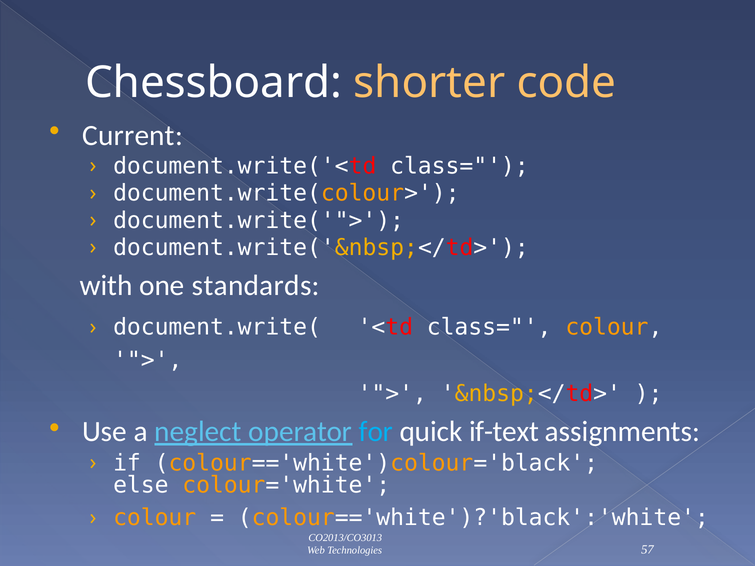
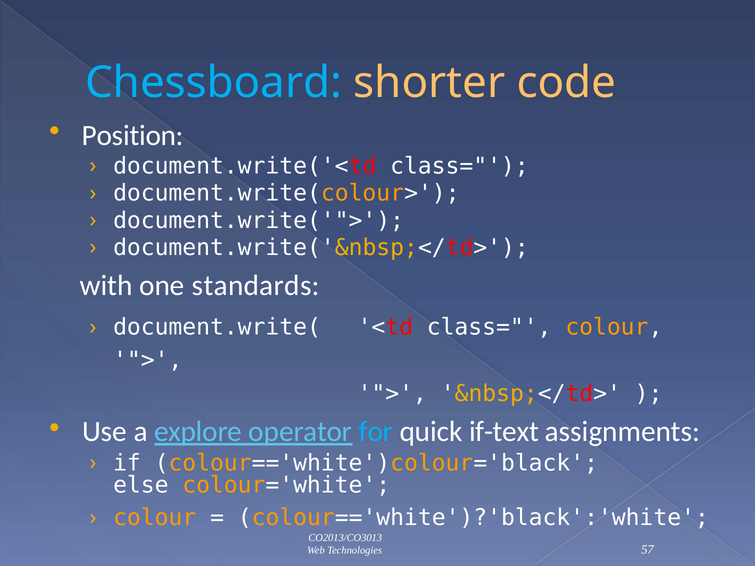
Chessboard colour: white -> light blue (214, 83)
Current: Current -> Position (133, 135)
neglect: neglect -> explore (198, 432)
